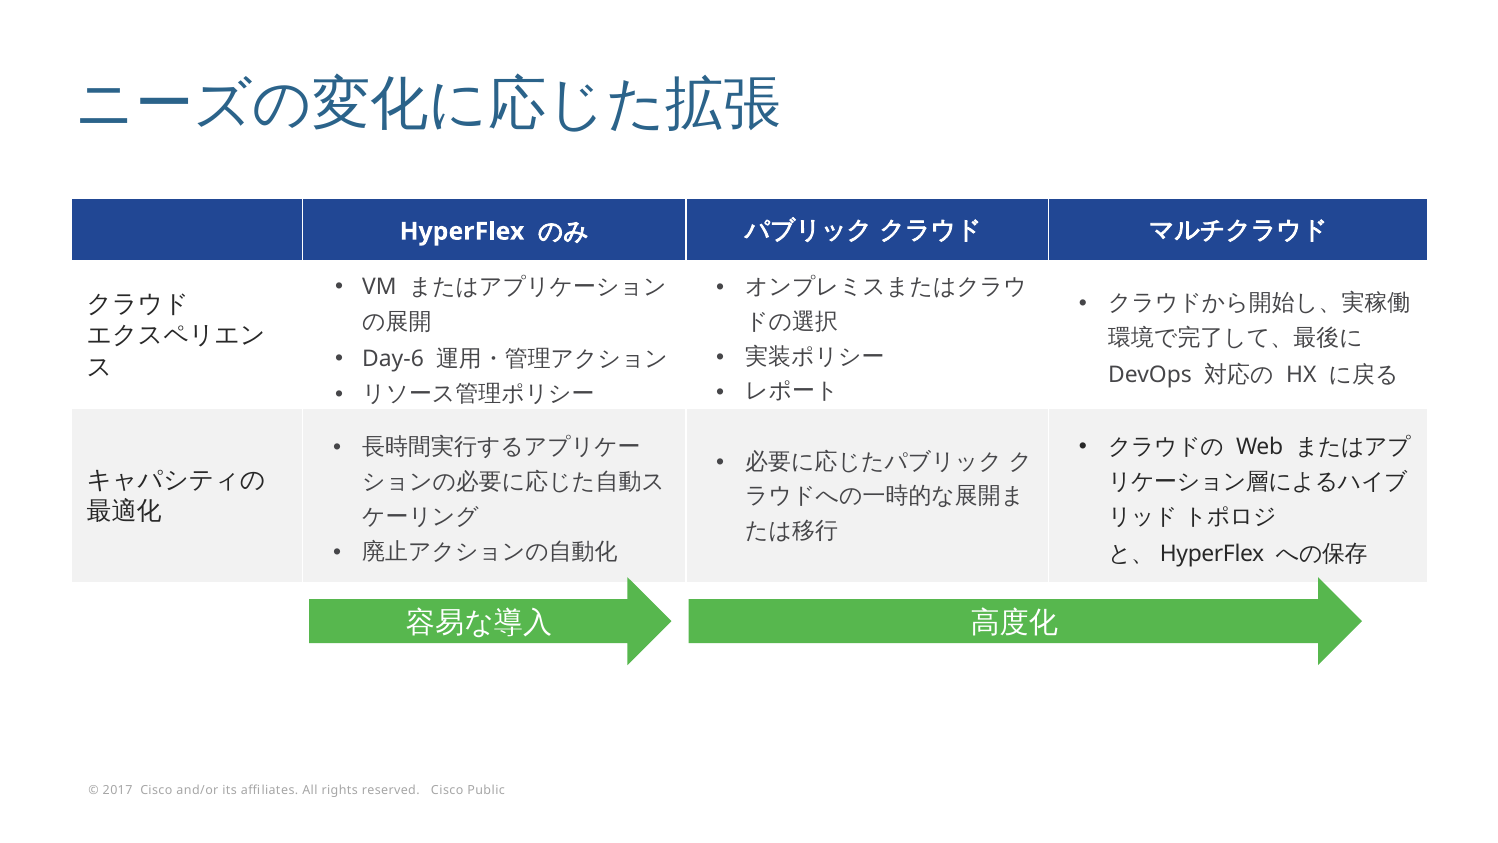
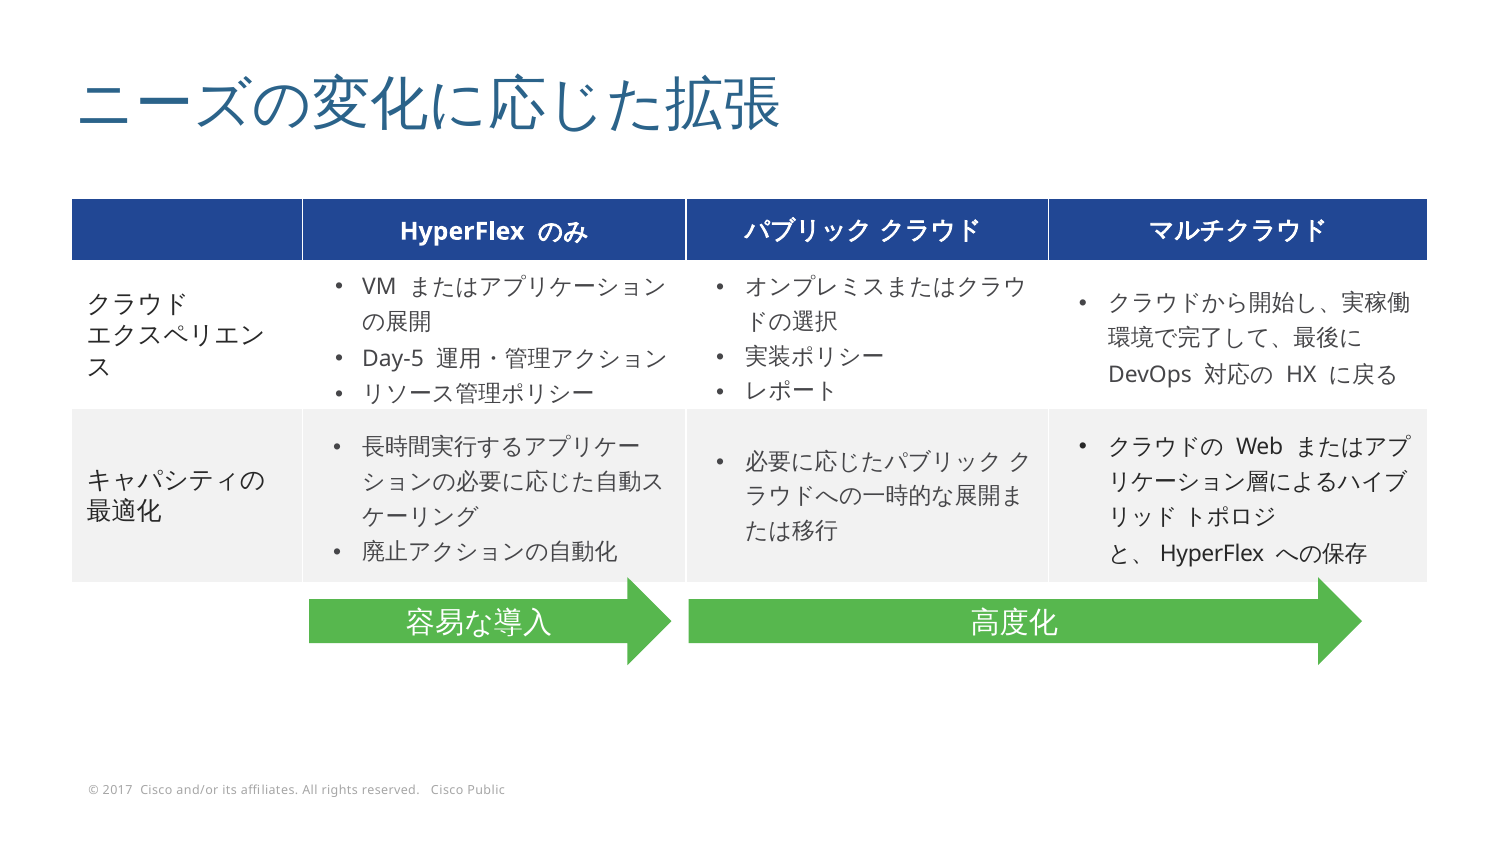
Day-6: Day-6 -> Day-5 (393, 359)
